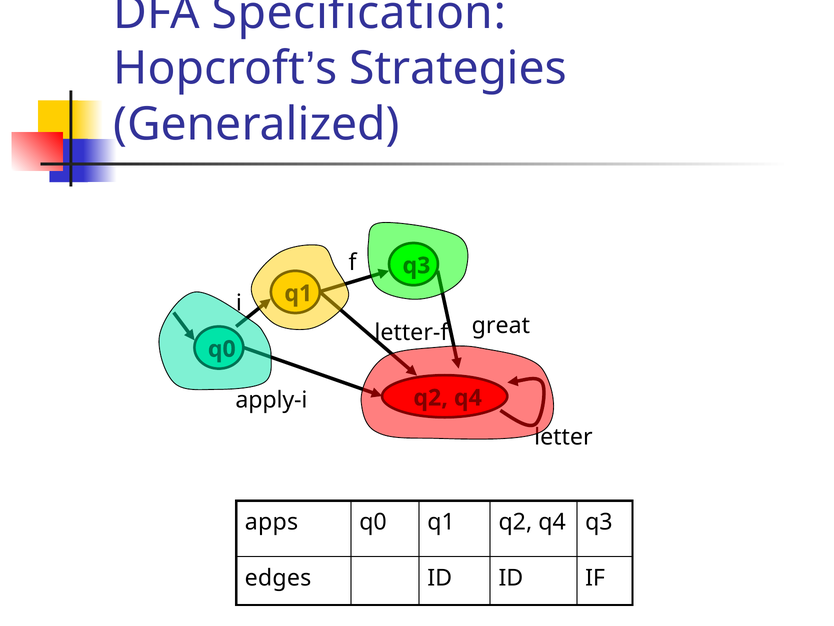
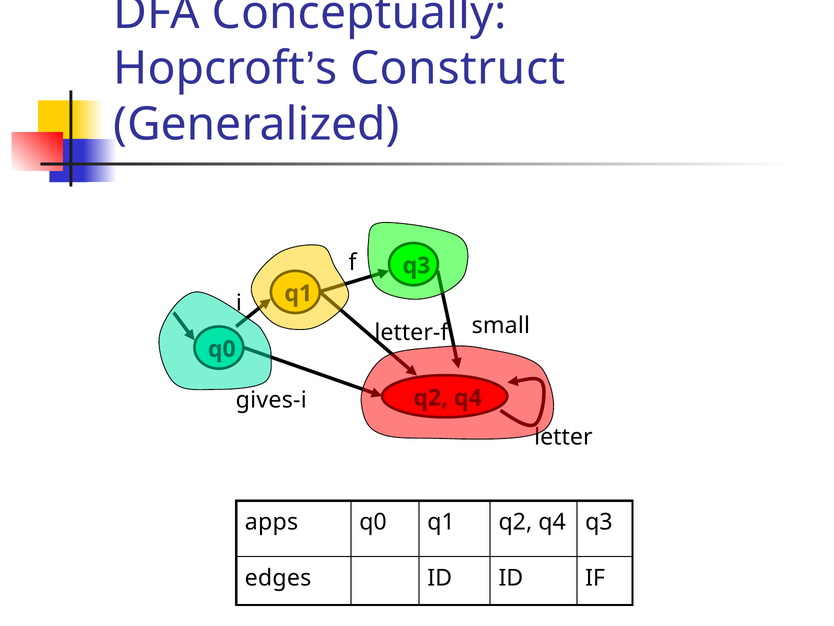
Specification: Specification -> Conceptually (359, 13)
Strategies: Strategies -> Construct (458, 69)
great: great -> small (501, 325)
apply-i: apply-i -> gives-i (271, 400)
